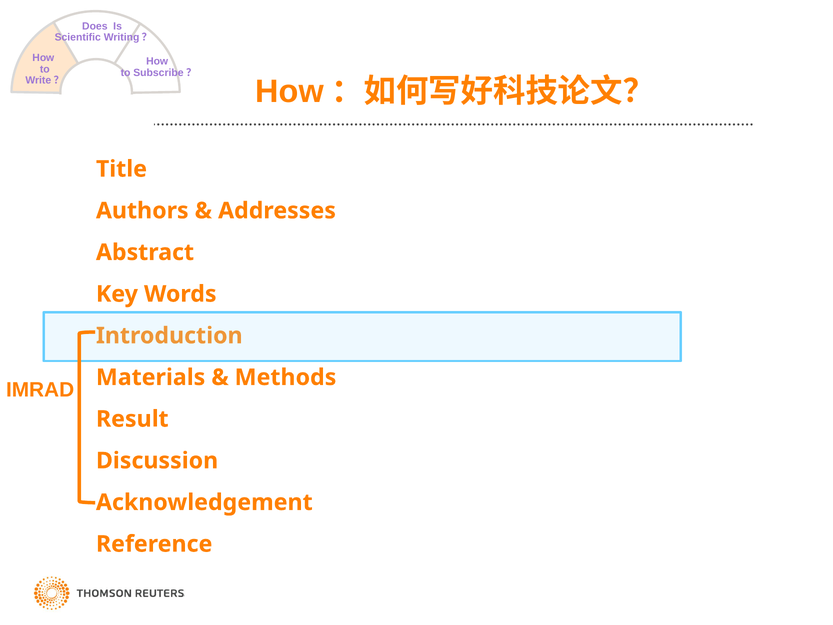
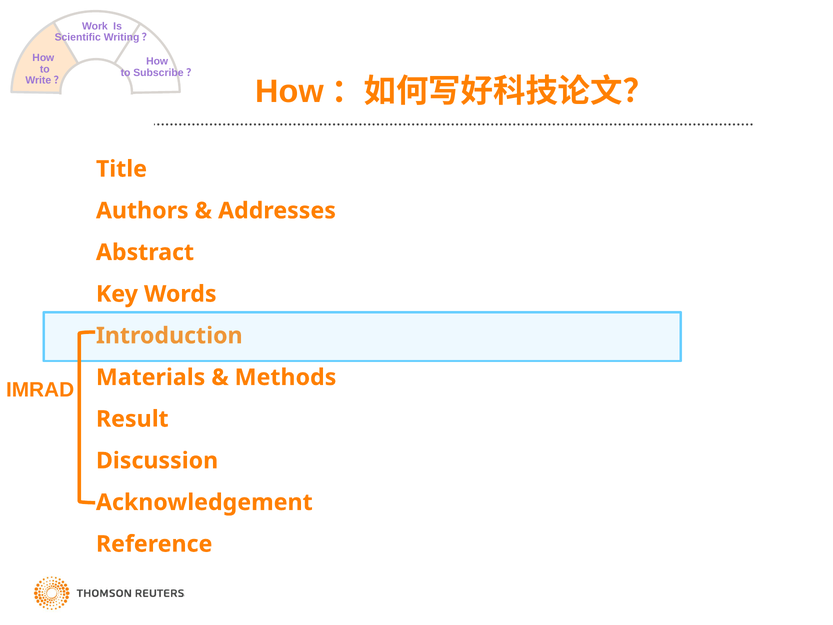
Does: Does -> Work (95, 26)
